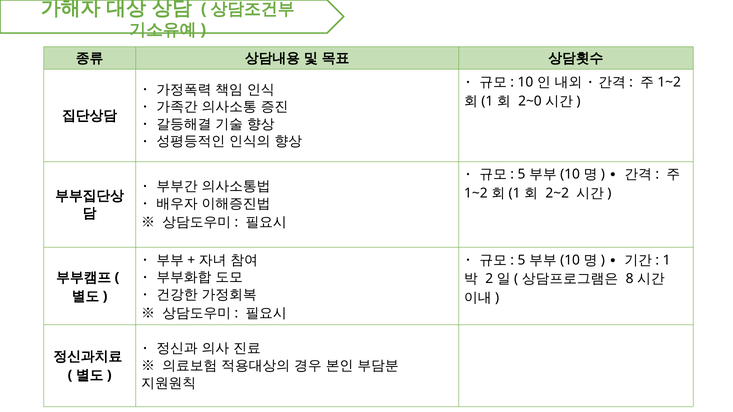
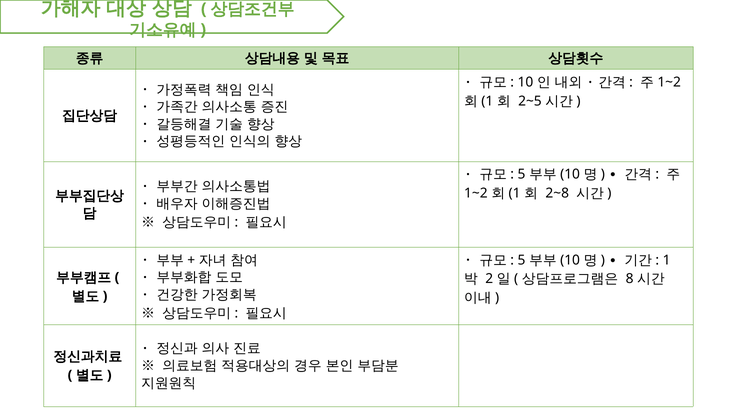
2~0: 2~0 -> 2~5 (530, 101)
2~2: 2~2 -> 2~8 (557, 193)
